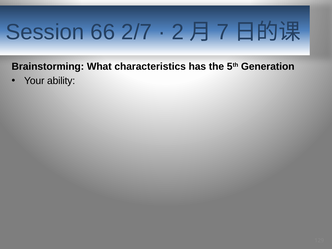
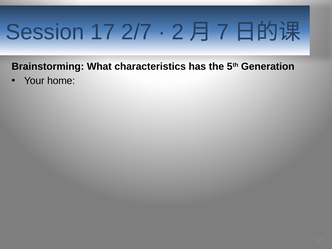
66: 66 -> 17 (103, 32)
ability: ability -> home (61, 81)
